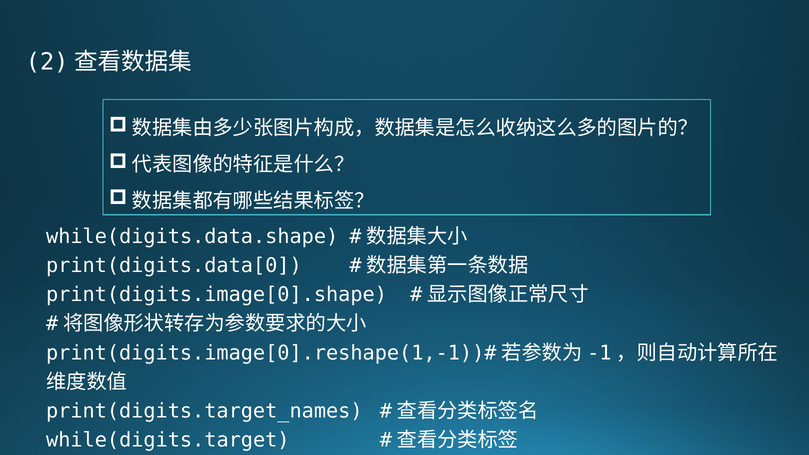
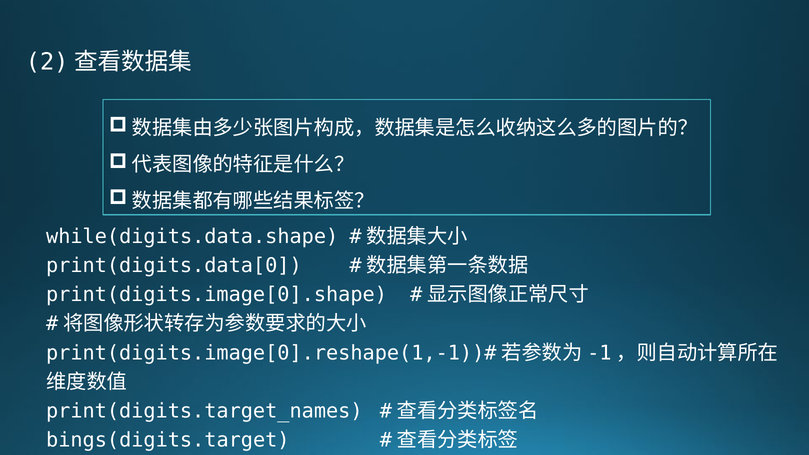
while(digits.target: while(digits.target -> bings(digits.target (168, 440)
